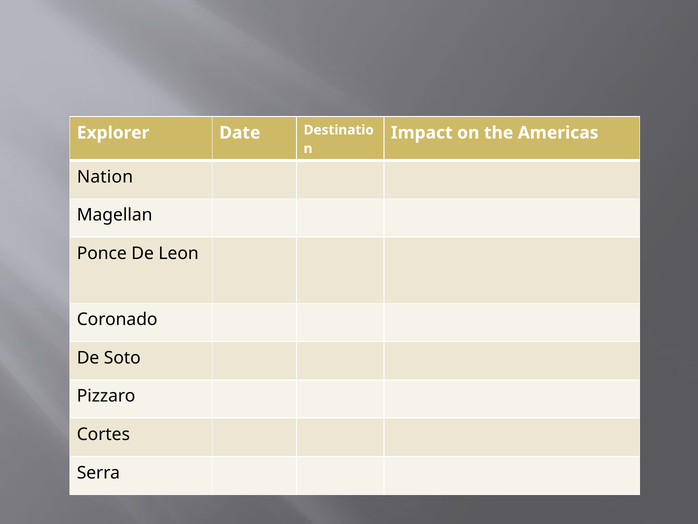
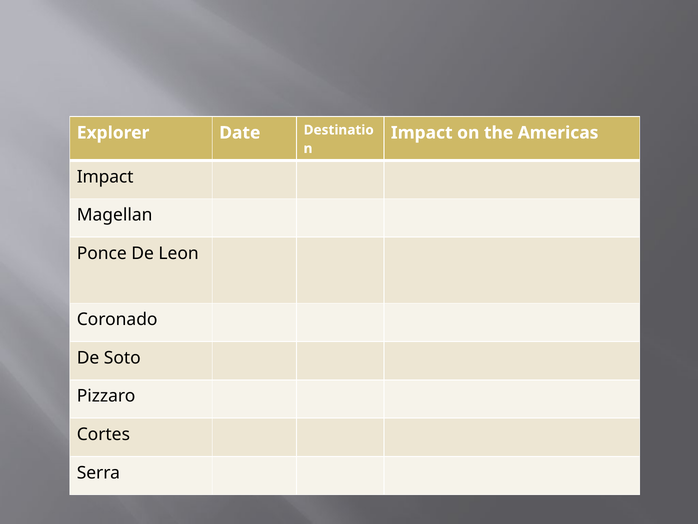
Nation: Nation -> Impact (105, 177)
